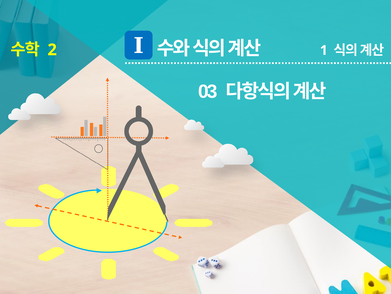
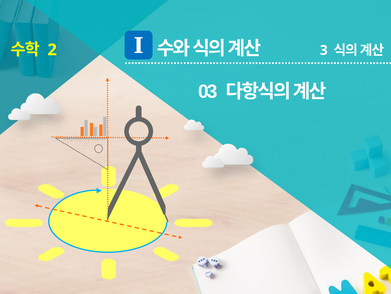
1: 1 -> 3 (324, 50)
